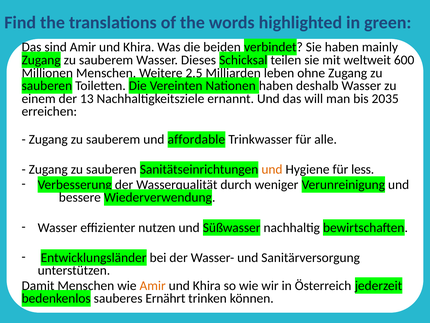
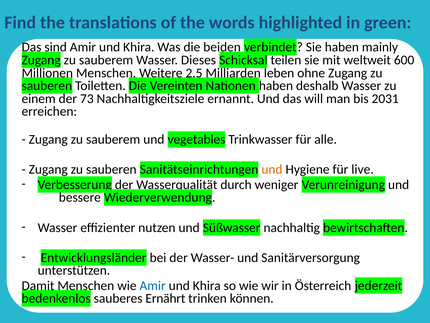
13: 13 -> 73 (87, 99)
2035: 2035 -> 2031 (385, 99)
affordable: affordable -> vegetables (196, 139)
less: less -> live (363, 169)
Amir colour: orange -> blue (153, 285)
